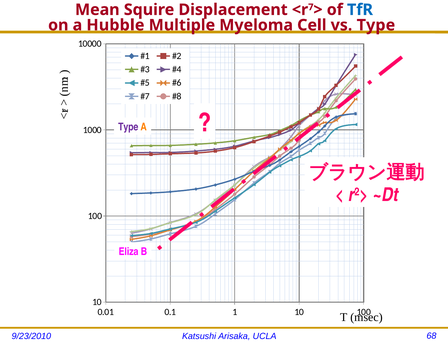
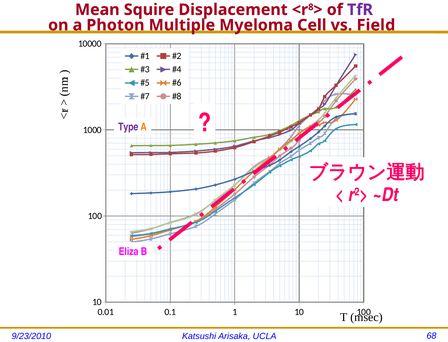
7: 7 -> 8 (311, 7)
TfR colour: blue -> purple (360, 10)
Hubble: Hubble -> Photon (115, 25)
vs Type: Type -> Field (376, 25)
